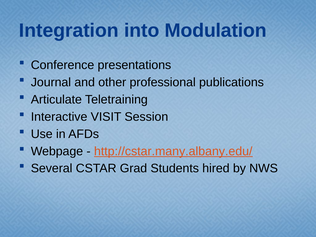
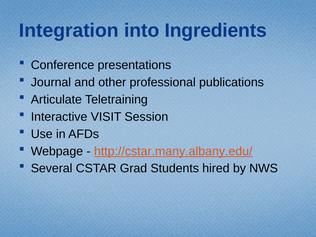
Modulation: Modulation -> Ingredients (216, 31)
